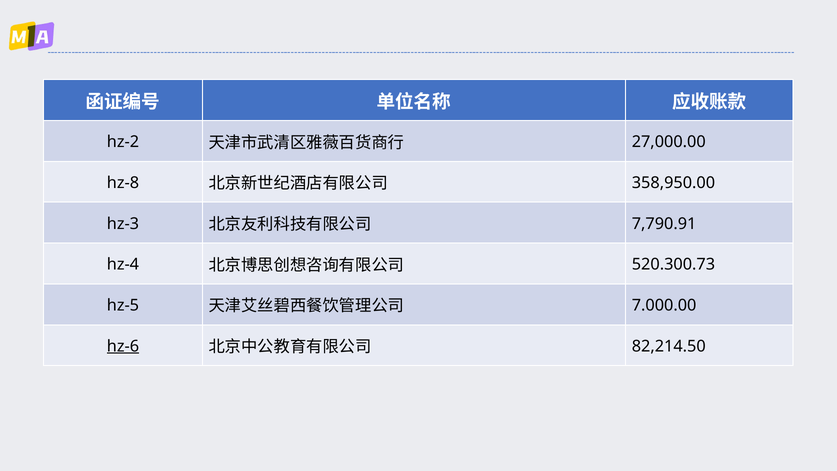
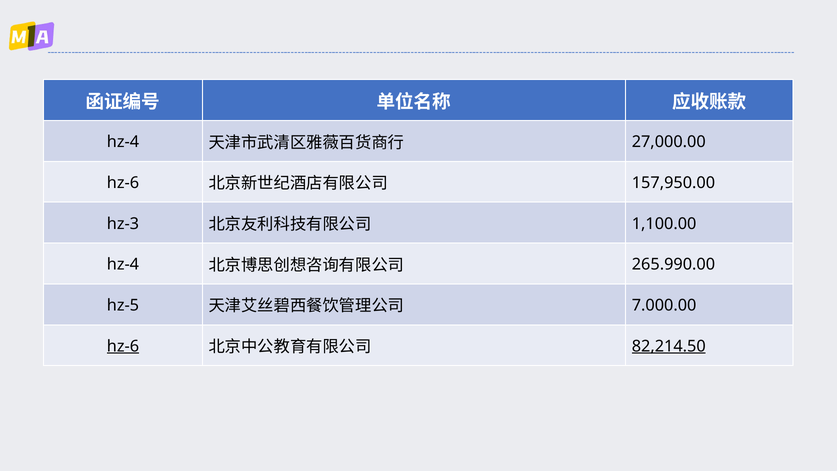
hz-2: hz-2 -> hz-4 (123, 142)
hz-8: hz-8 -> hz-6 (123, 183)
358,950.00: 358,950.00 -> 157,950.00 (673, 183)
7,790.91: 7,790.91 -> 1,100.00 (664, 224)
520.300.73: 520.300.73 -> 265.990.00 (673, 264)
82,214.50 underline: none -> present (669, 346)
